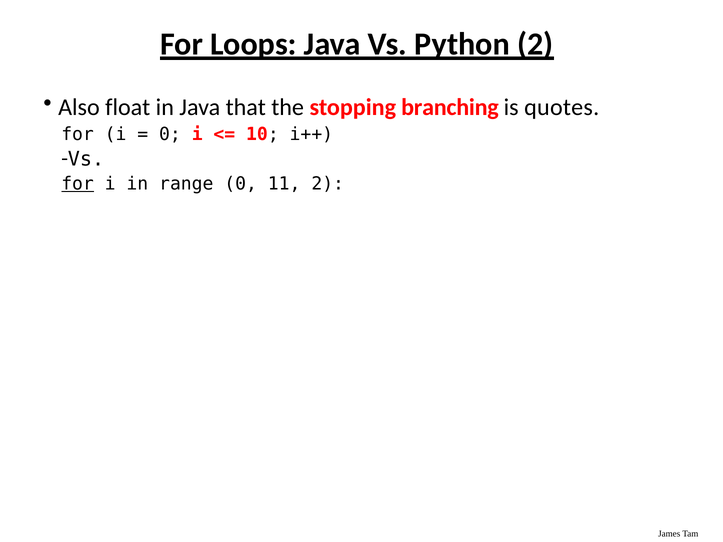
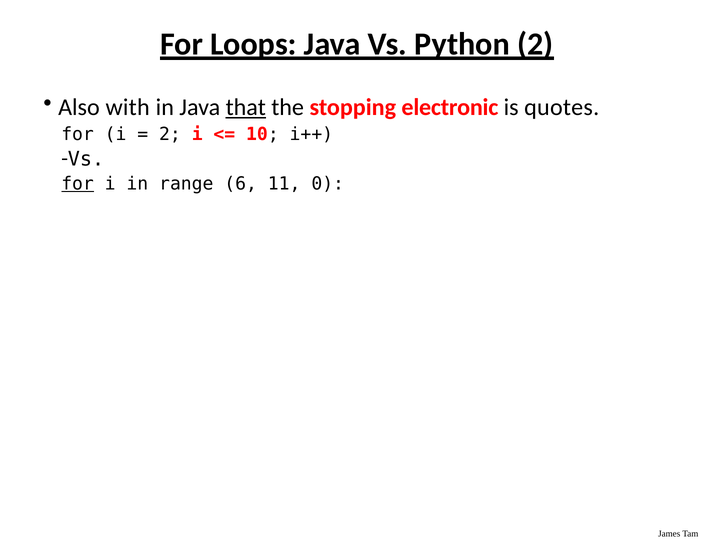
float: float -> with (128, 107)
that underline: none -> present (246, 107)
branching: branching -> electronic (450, 107)
0: 0 -> 2 (170, 134)
range 0: 0 -> 6 (241, 184)
11 2: 2 -> 0 (328, 184)
